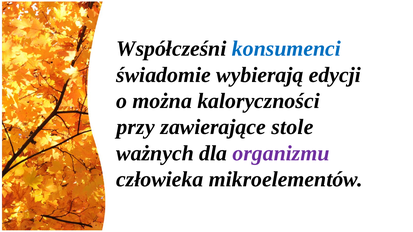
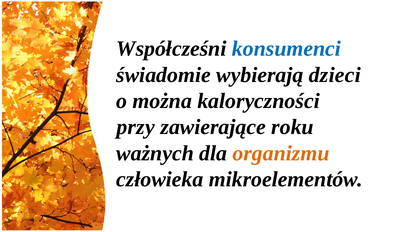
edycji: edycji -> dzieci (335, 75)
stole: stole -> roku (293, 127)
organizmu colour: purple -> orange (281, 153)
